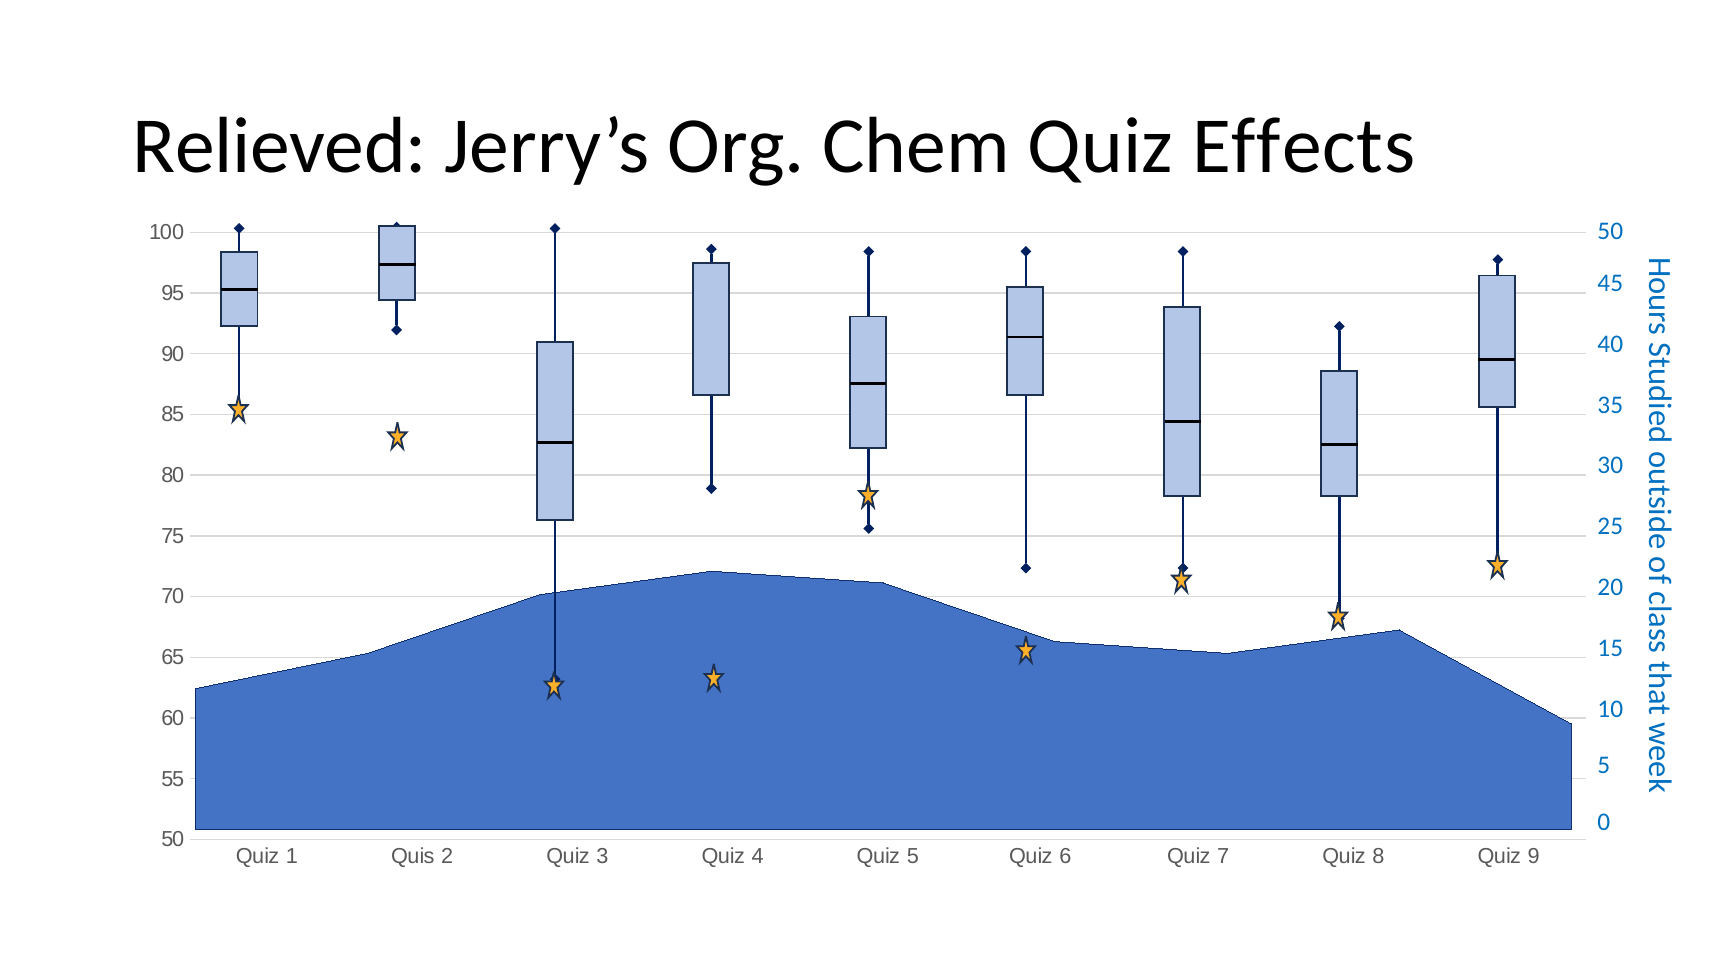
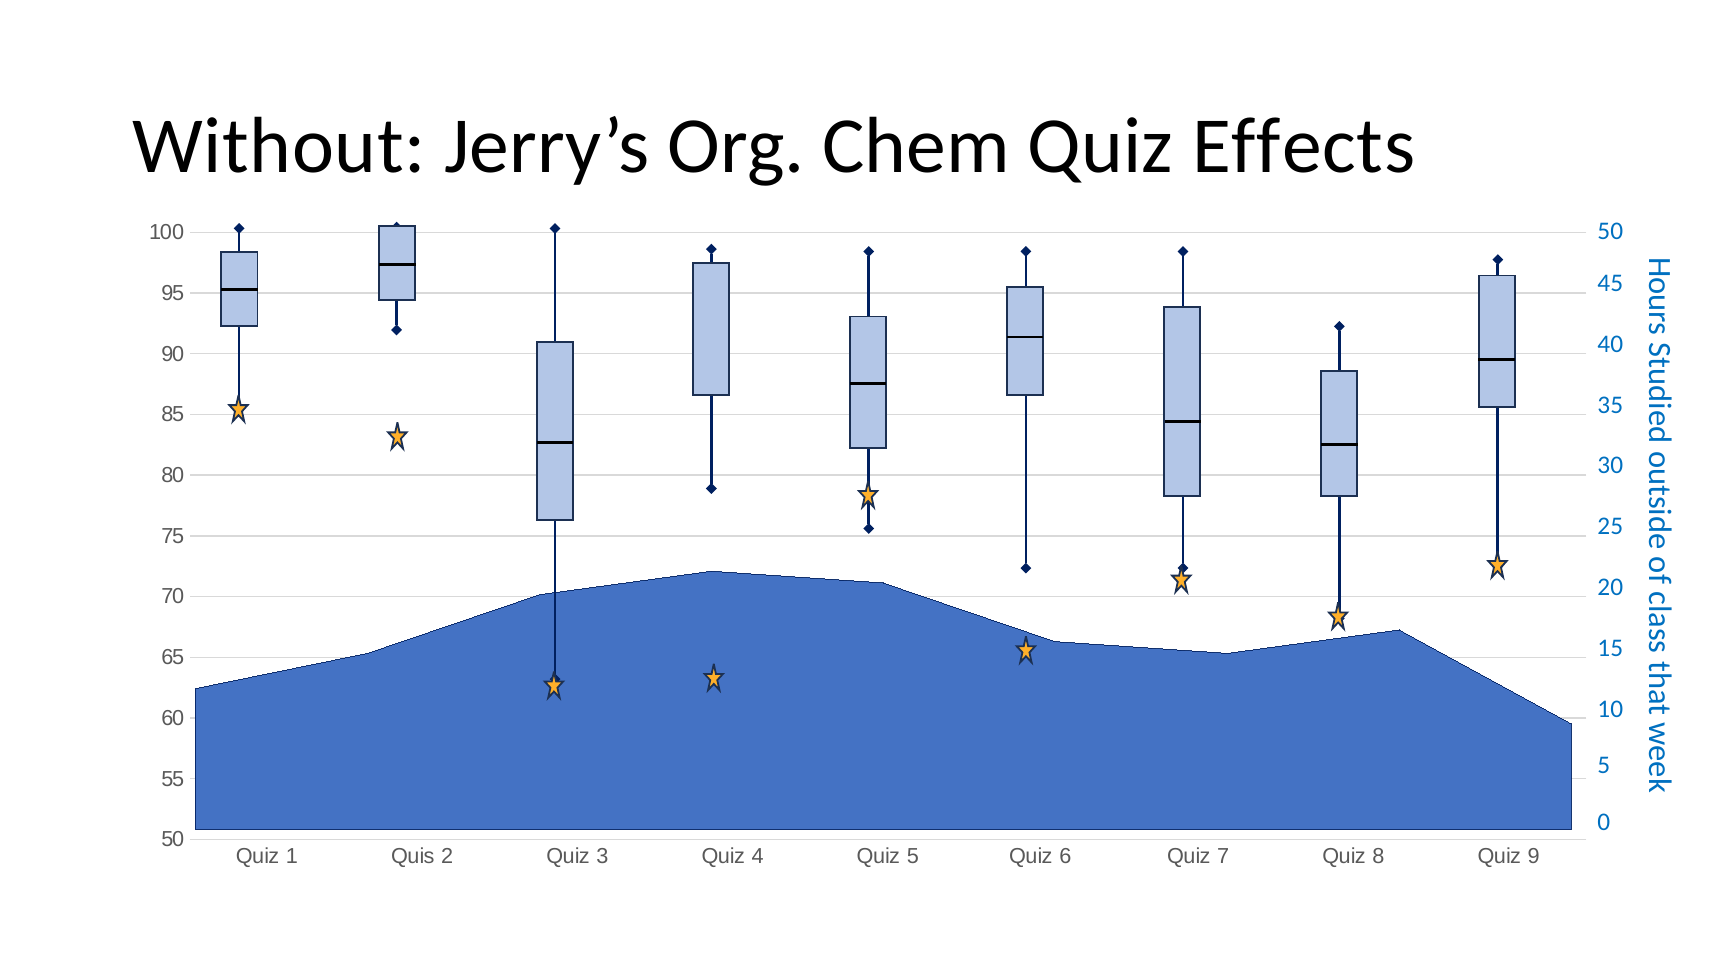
Relieved: Relieved -> Without (279, 146)
